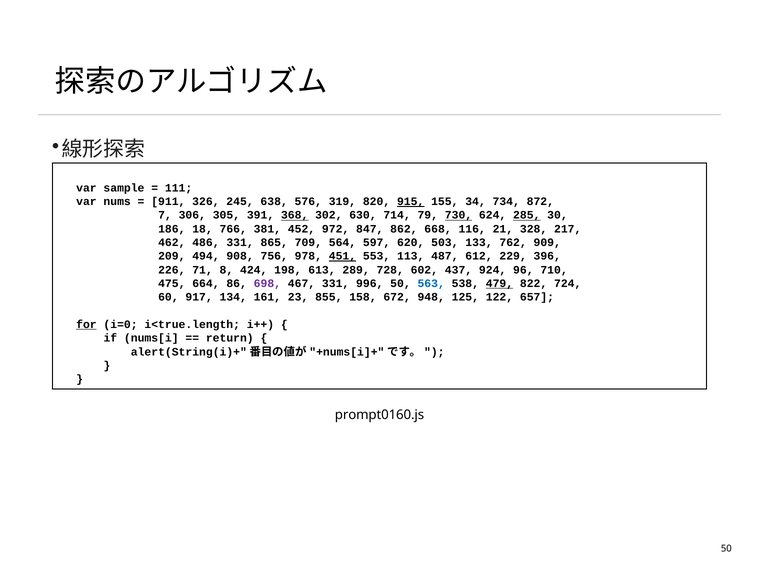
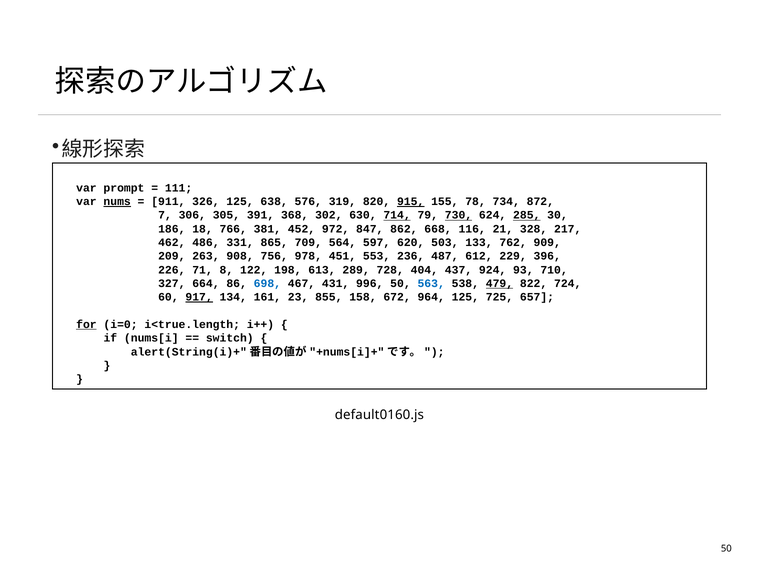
sample: sample -> prompt (124, 188)
nums underline: none -> present (117, 202)
326 245: 245 -> 125 (240, 202)
34: 34 -> 78 (476, 202)
368 underline: present -> none (295, 215)
714 underline: none -> present (397, 215)
494: 494 -> 263 (206, 256)
451 underline: present -> none (342, 256)
113: 113 -> 236 (411, 256)
424: 424 -> 122 (254, 270)
602: 602 -> 404 (424, 270)
96: 96 -> 93 (523, 270)
475: 475 -> 327 (172, 284)
698 colour: purple -> blue (267, 284)
467 331: 331 -> 431 (336, 284)
917 underline: none -> present (199, 297)
948: 948 -> 964 (431, 297)
122: 122 -> 725 (499, 297)
return: return -> switch (230, 338)
prompt0160.js: prompt0160.js -> default0160.js (379, 415)
